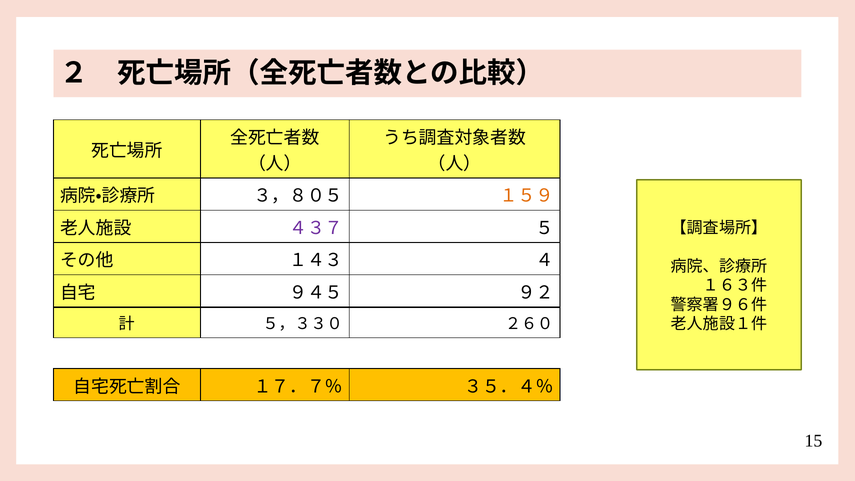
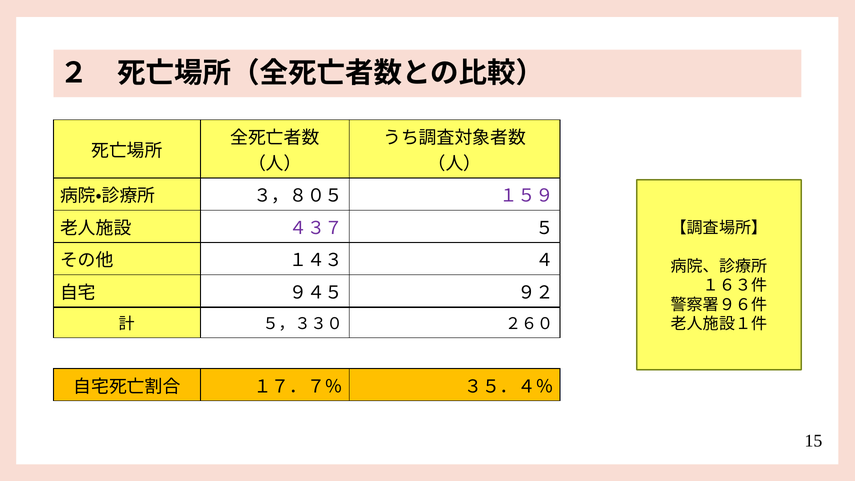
１５９ colour: orange -> purple (527, 196)
